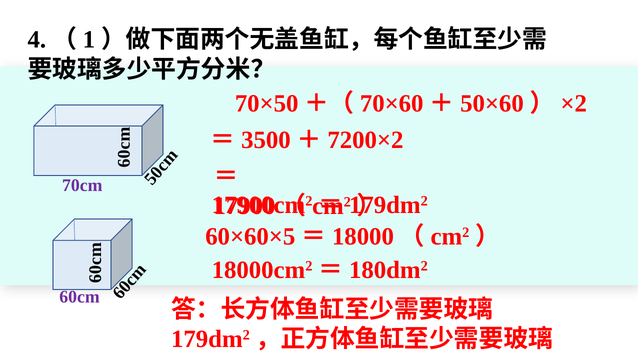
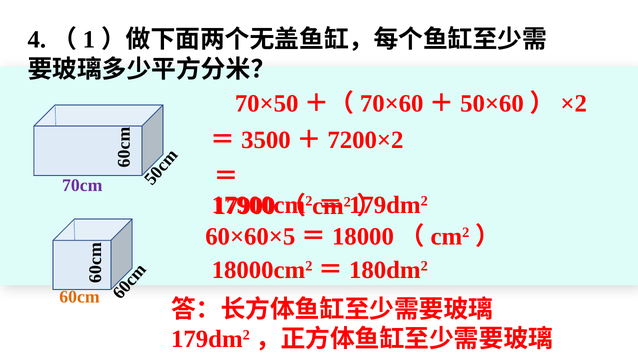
60cm colour: purple -> orange (80, 297)
